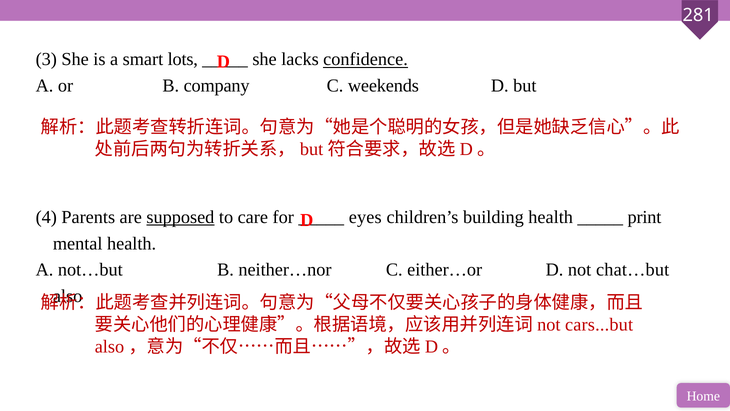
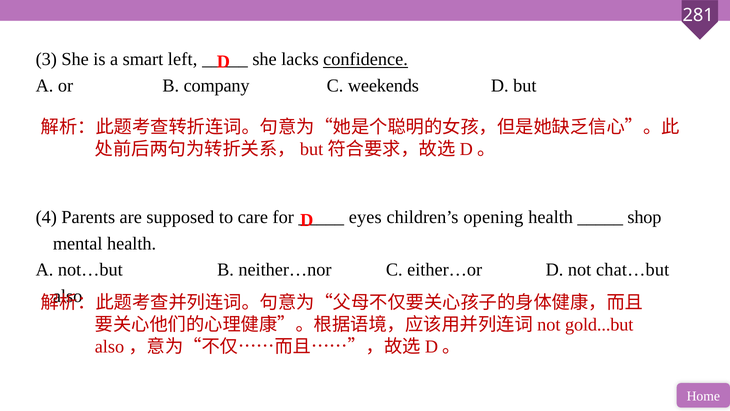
lots: lots -> left (183, 59)
supposed underline: present -> none (180, 217)
building: building -> opening (493, 217)
print: print -> shop (644, 217)
cars...but: cars...but -> gold...but (599, 324)
